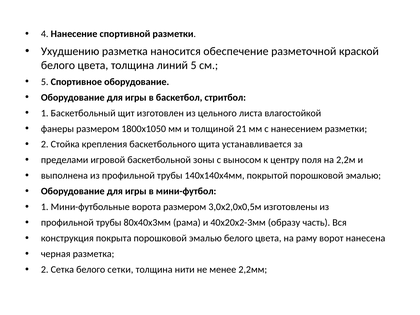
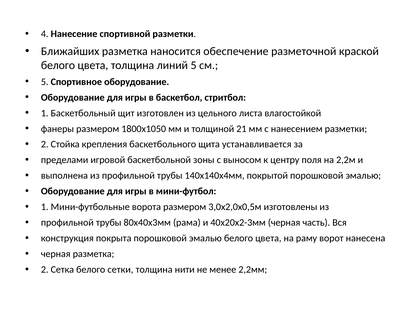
Ухудшению: Ухудшению -> Ближайших (70, 51)
40х20х2-3мм образу: образу -> черная (284, 223)
